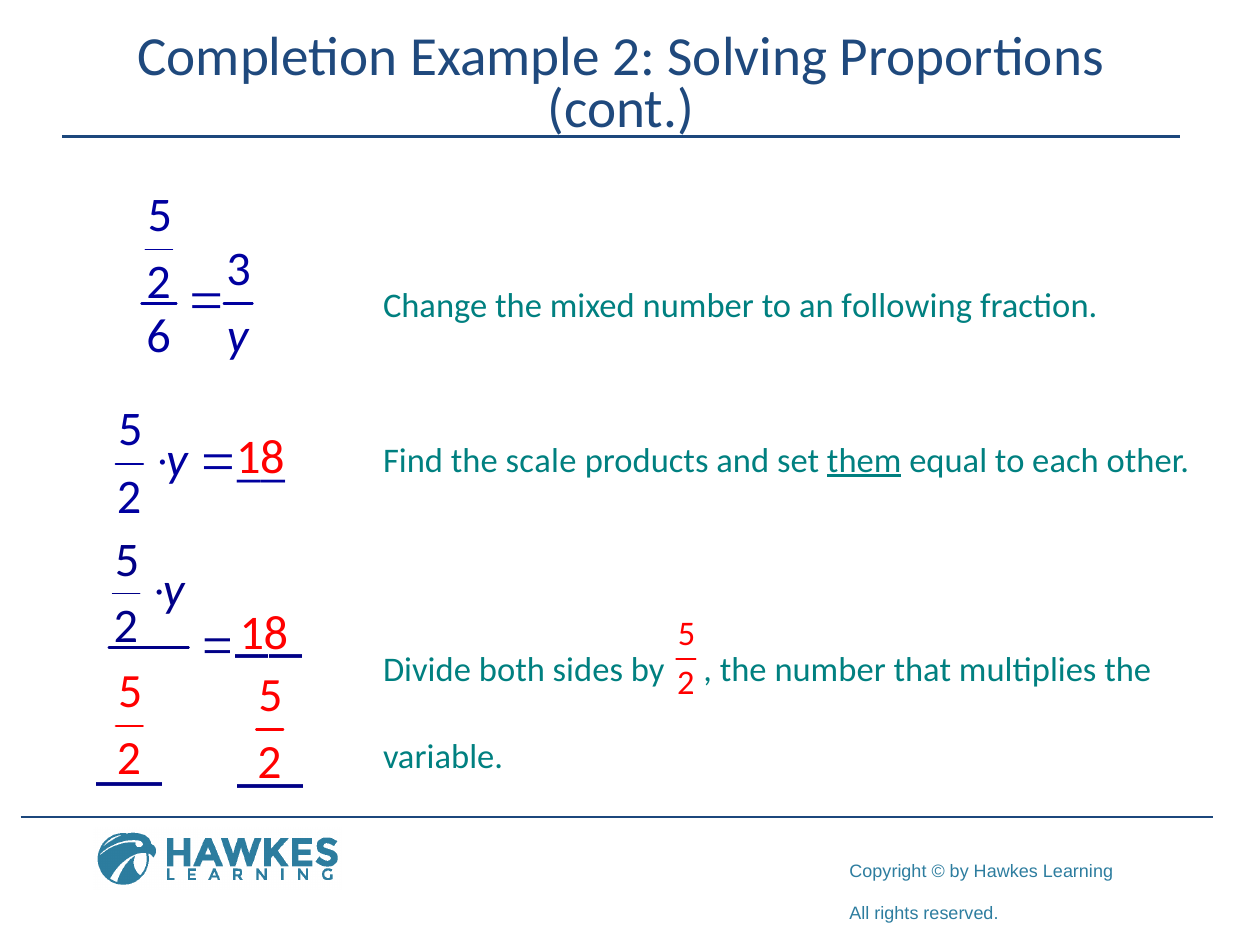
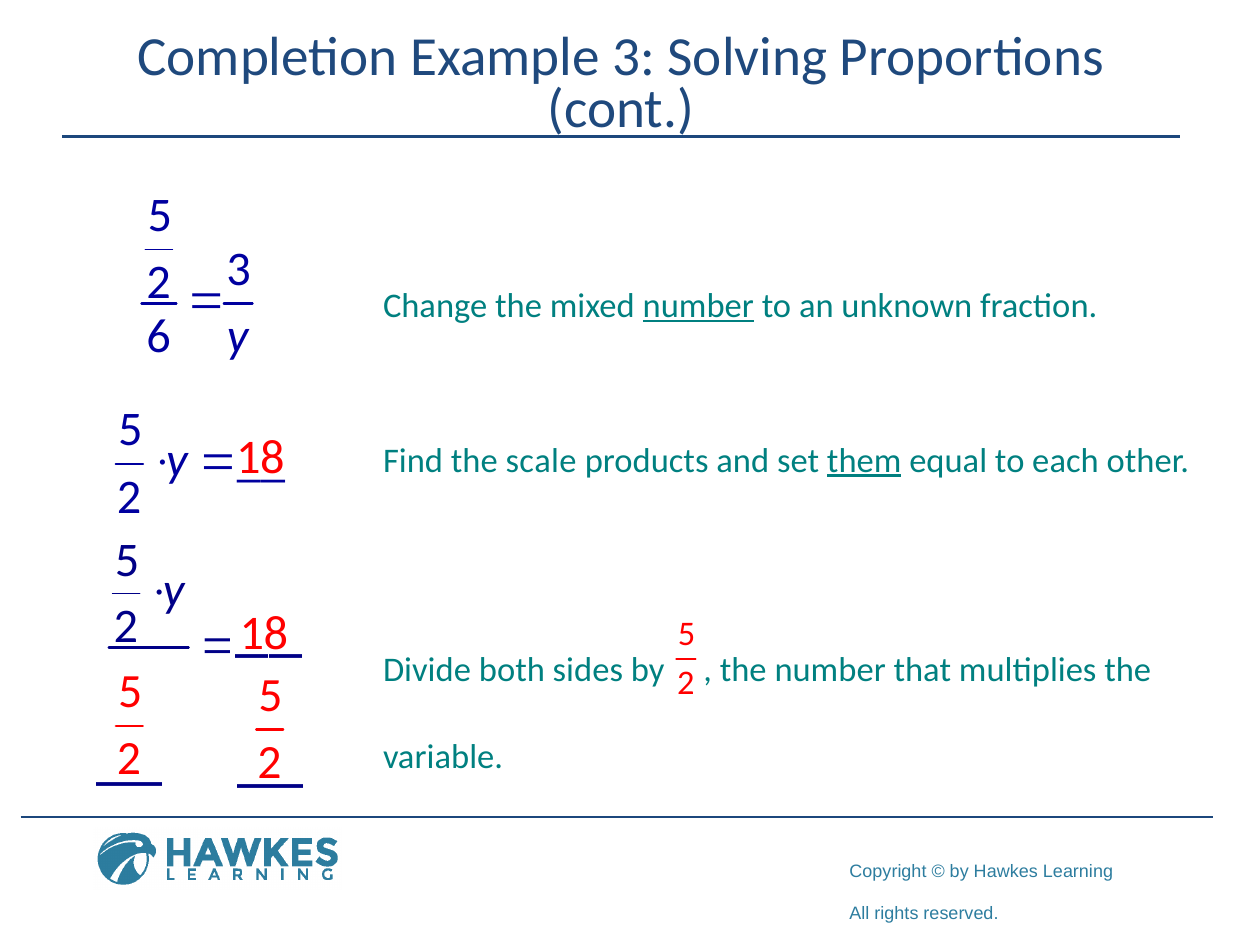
Example 2: 2 -> 3 (634, 58)
number underline: none -> present (698, 306)
following: following -> unknown (907, 306)
